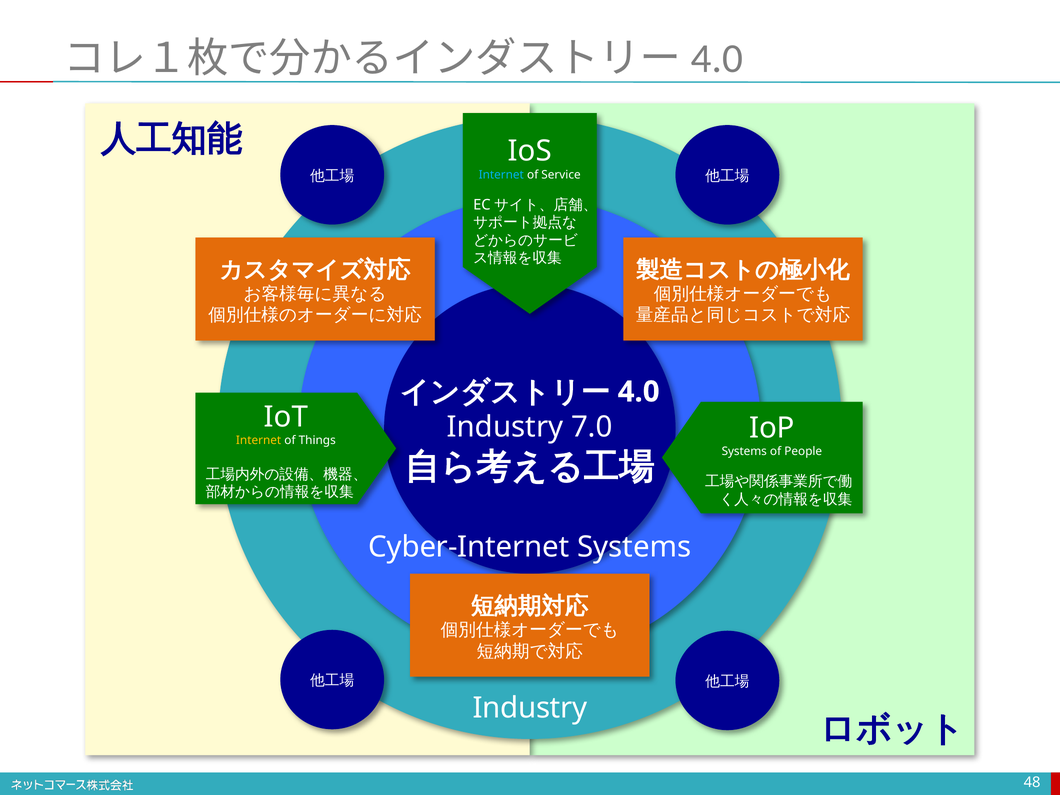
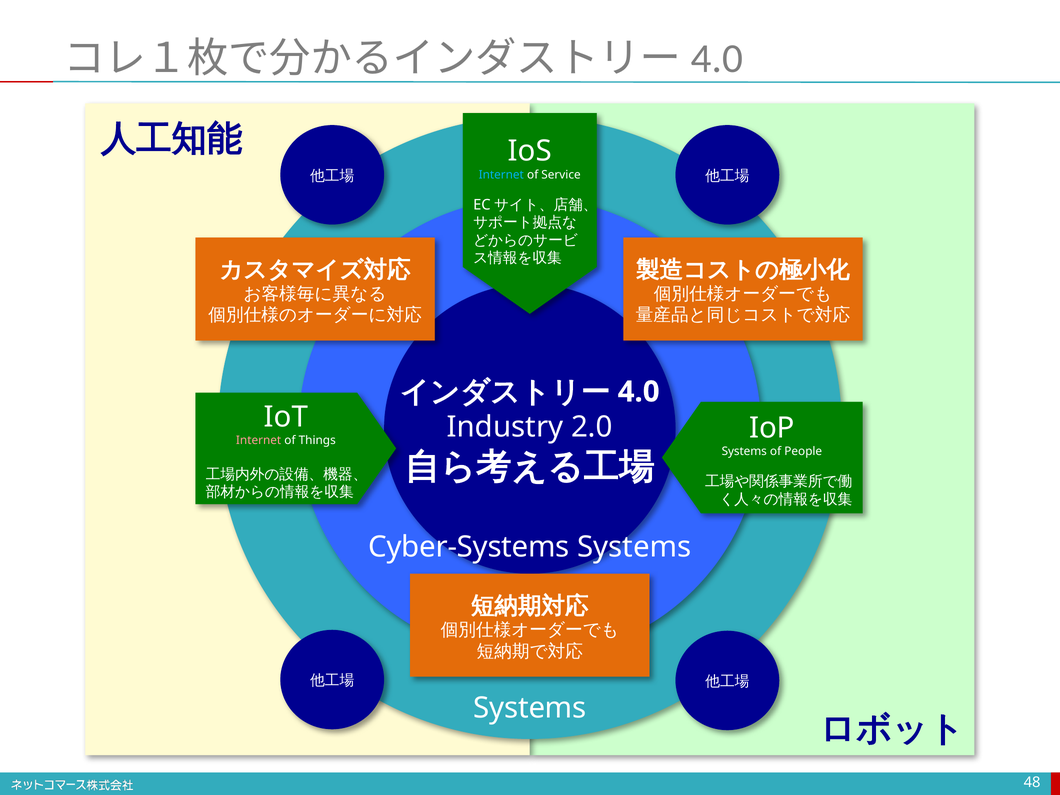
7.0: 7.0 -> 2.0 (592, 427)
Internet colour: yellow -> pink (259, 440)
Cyber-Internet: Cyber-Internet -> Cyber-Systems (469, 547)
Industry: Industry -> Systems (530, 708)
